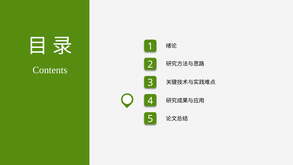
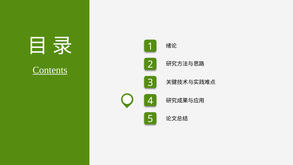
Contents underline: none -> present (50, 70)
